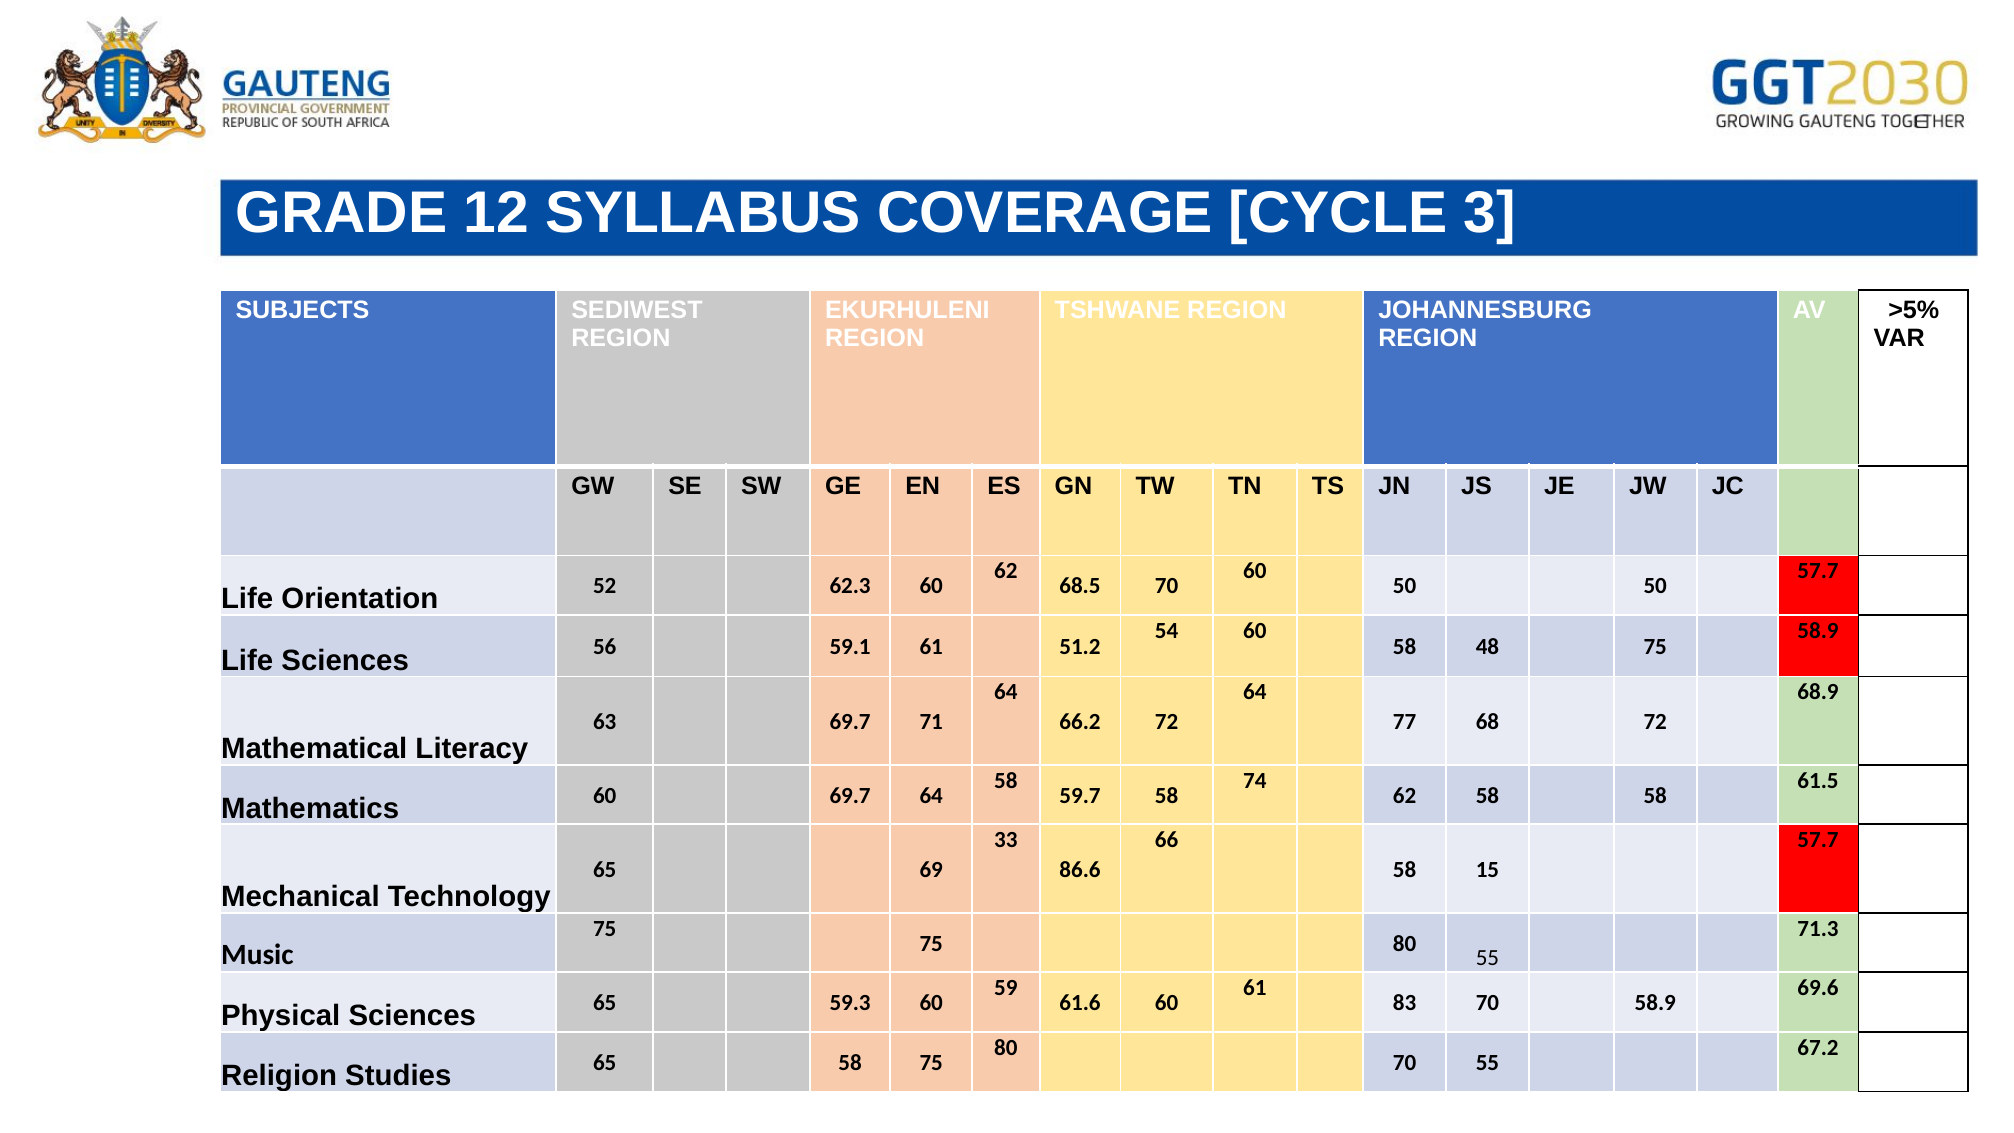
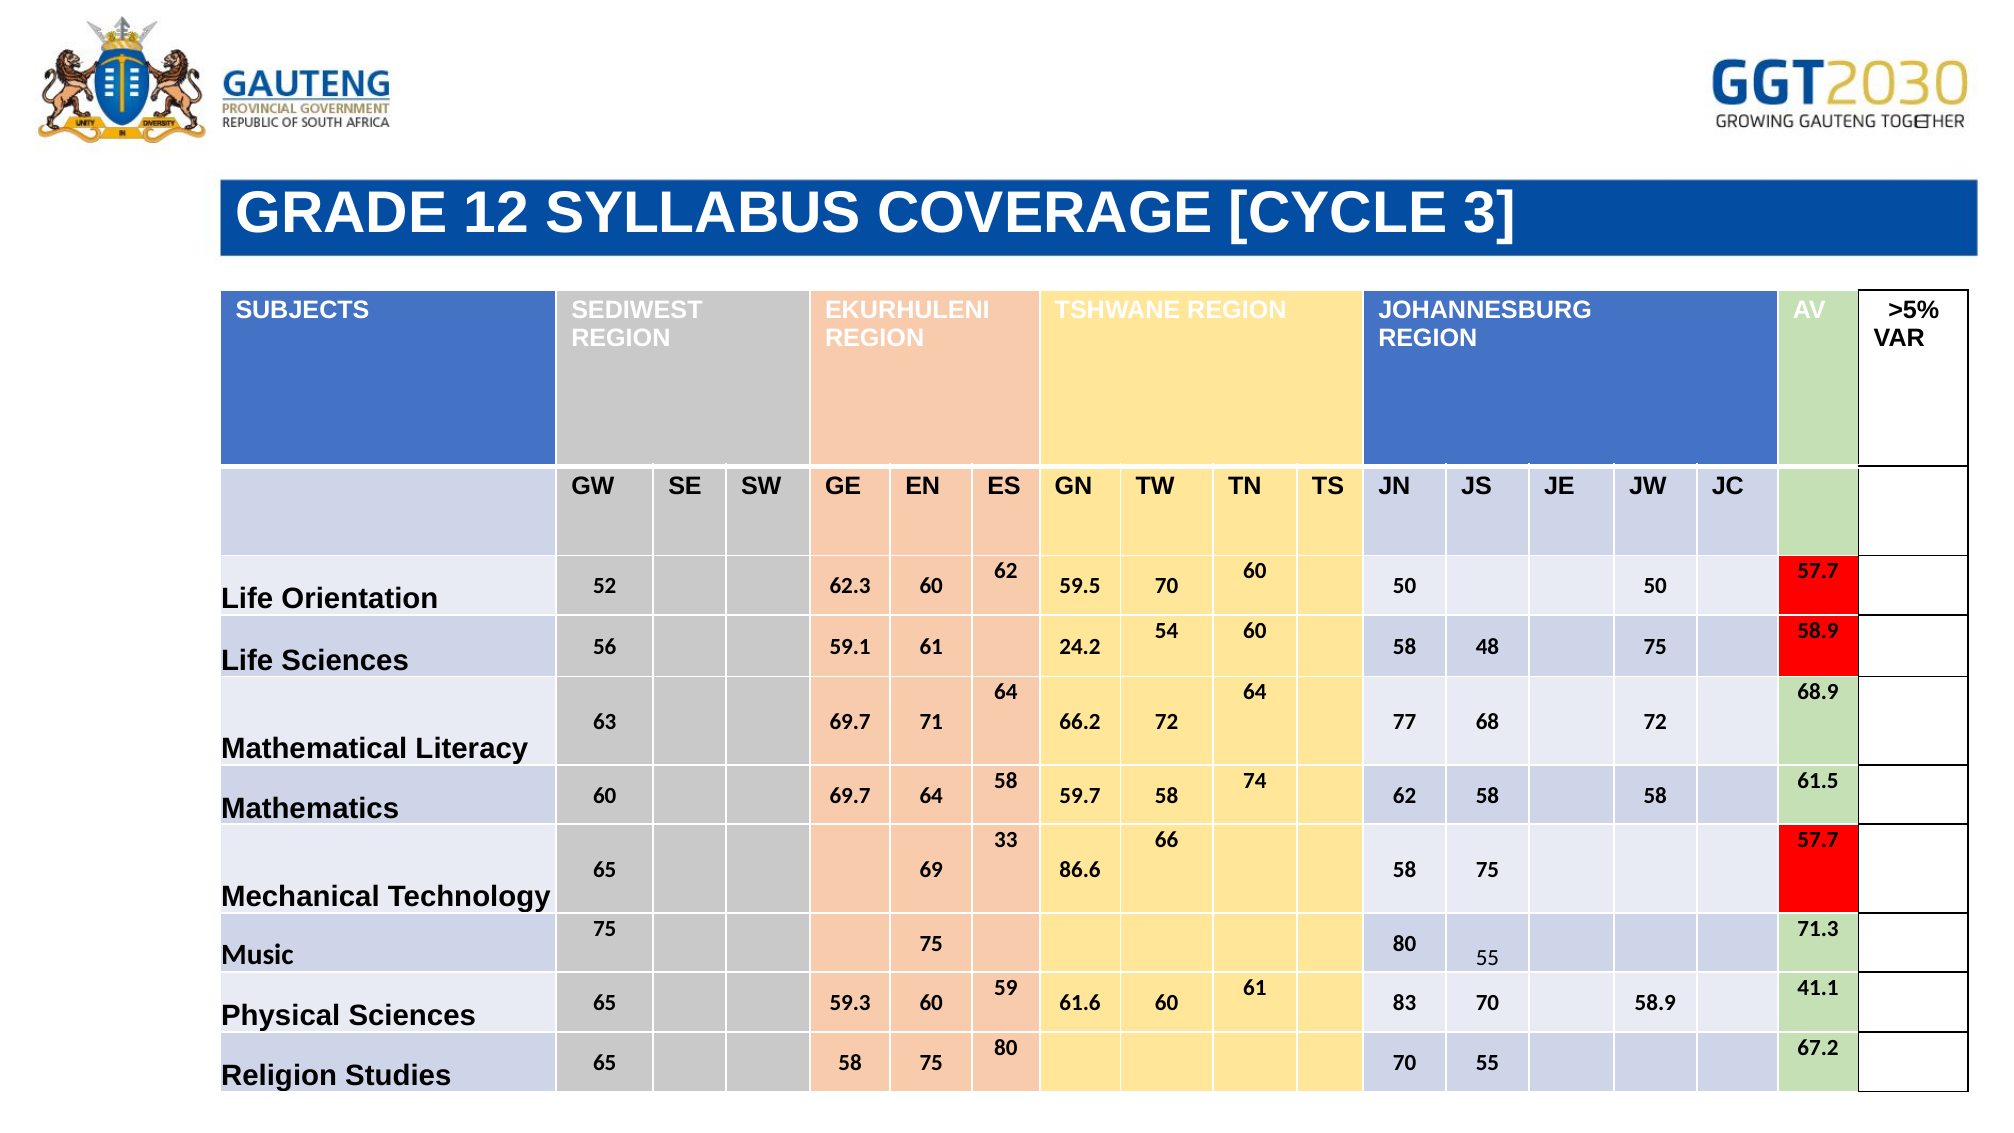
68.5: 68.5 -> 59.5 (1080, 586)
51.2: 51.2 -> 24.2 (1080, 647)
15: 15 -> 75 (1487, 869)
69.6: 69.6 -> 41.1 (1818, 988)
